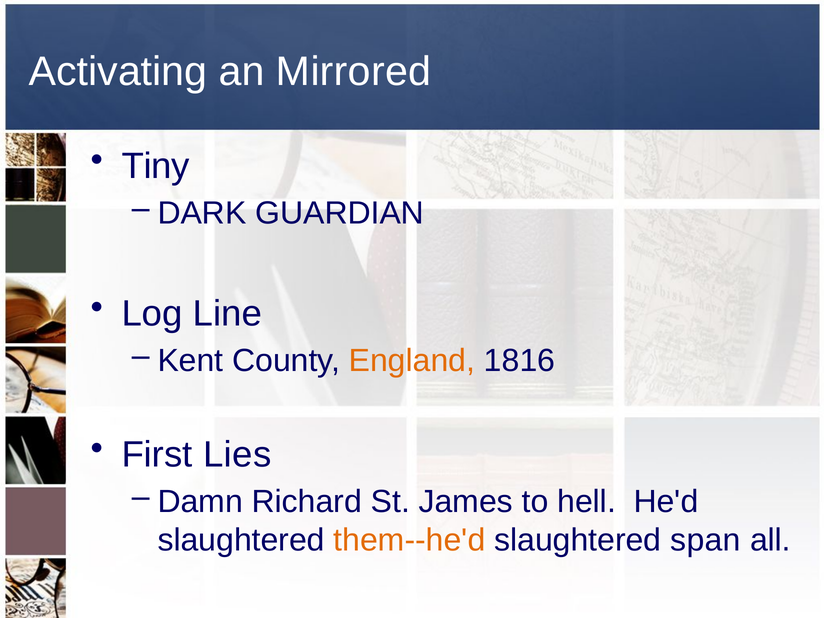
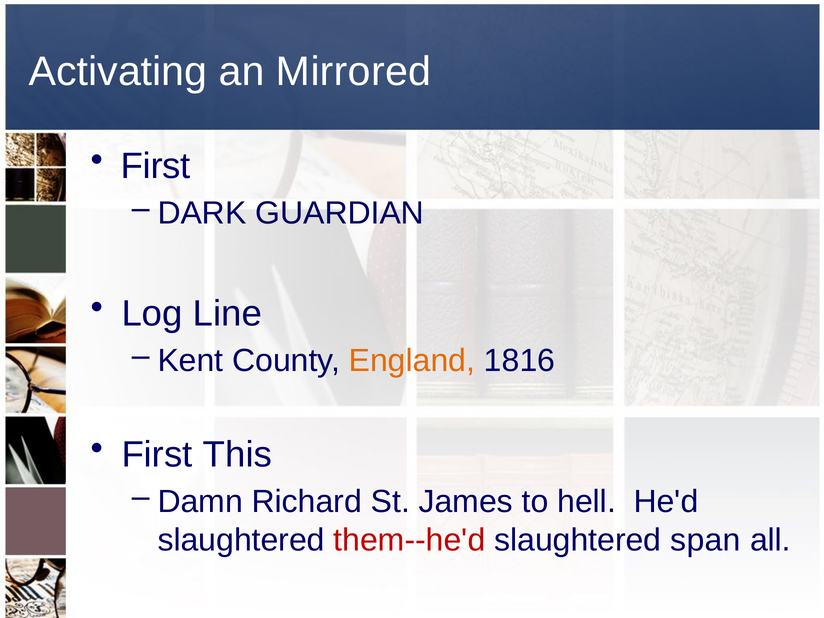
Tiny: Tiny -> First (156, 166)
Lies: Lies -> This (237, 455)
them--he'd colour: orange -> red (409, 540)
